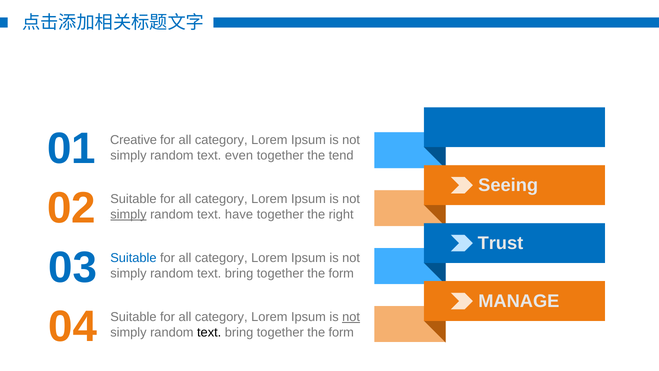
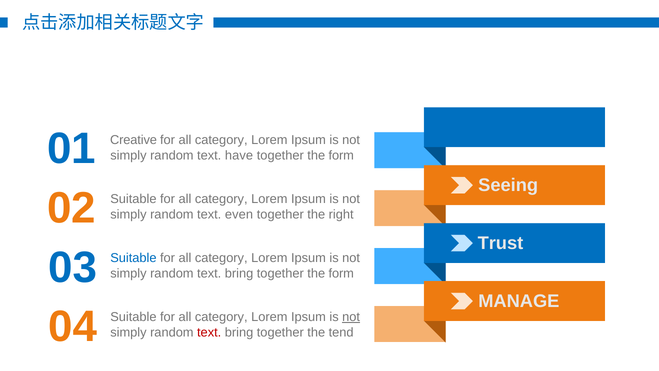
even: even -> have (239, 156)
tend: tend -> form (341, 156)
simply underline: present -> none (128, 214)
have: have -> even (239, 214)
text colour: black -> red (209, 332)
form: form -> tend (341, 332)
